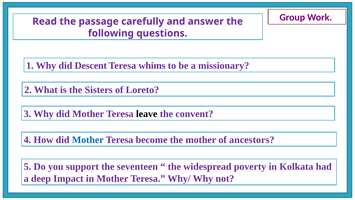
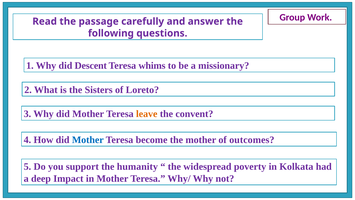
leave colour: black -> orange (147, 114)
ancestors: ancestors -> outcomes (252, 140)
seventeen: seventeen -> humanity (137, 166)
